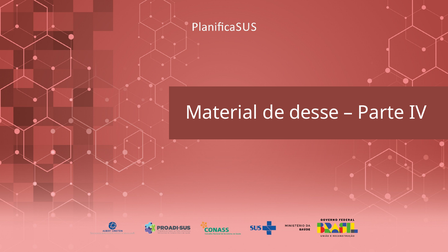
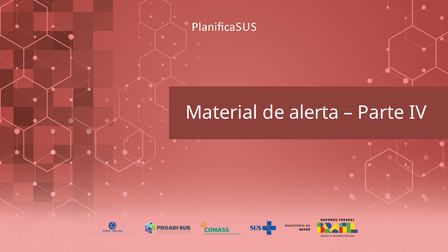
desse: desse -> alerta (314, 113)
